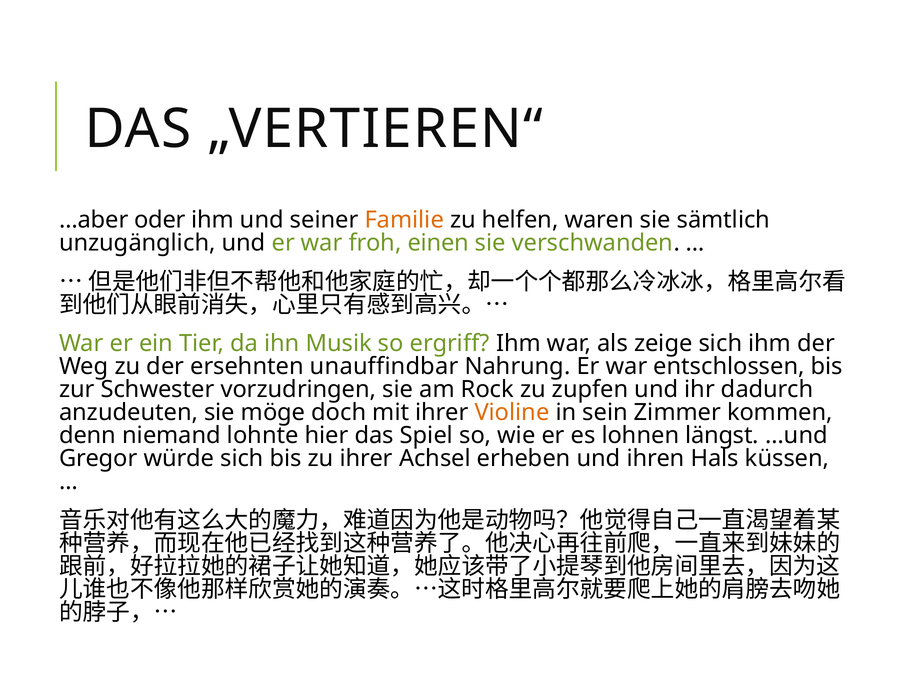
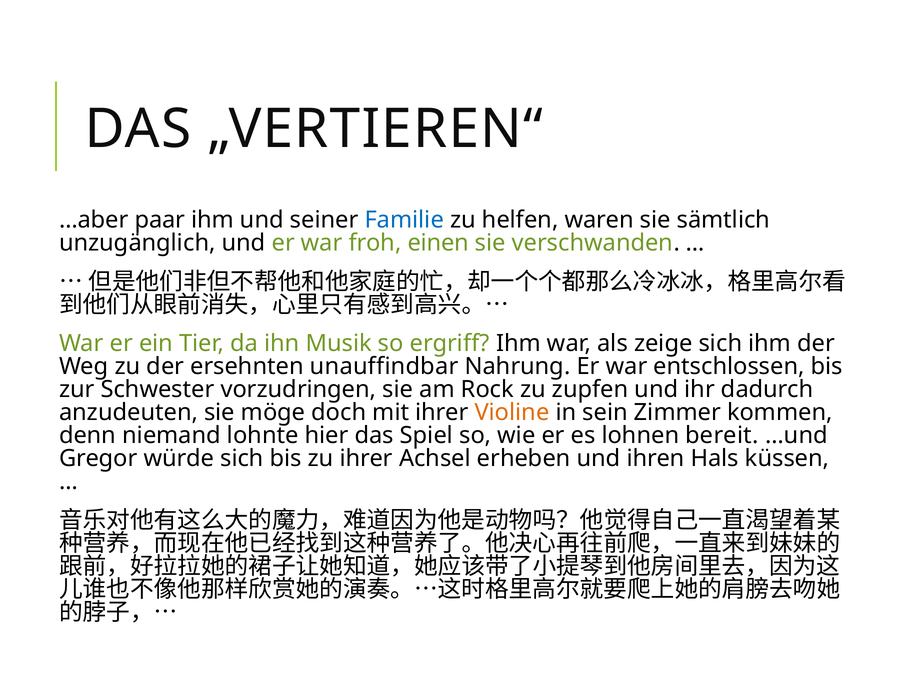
oder: oder -> paar (160, 220)
Familie colour: orange -> blue (404, 220)
längst: längst -> bereit (722, 436)
